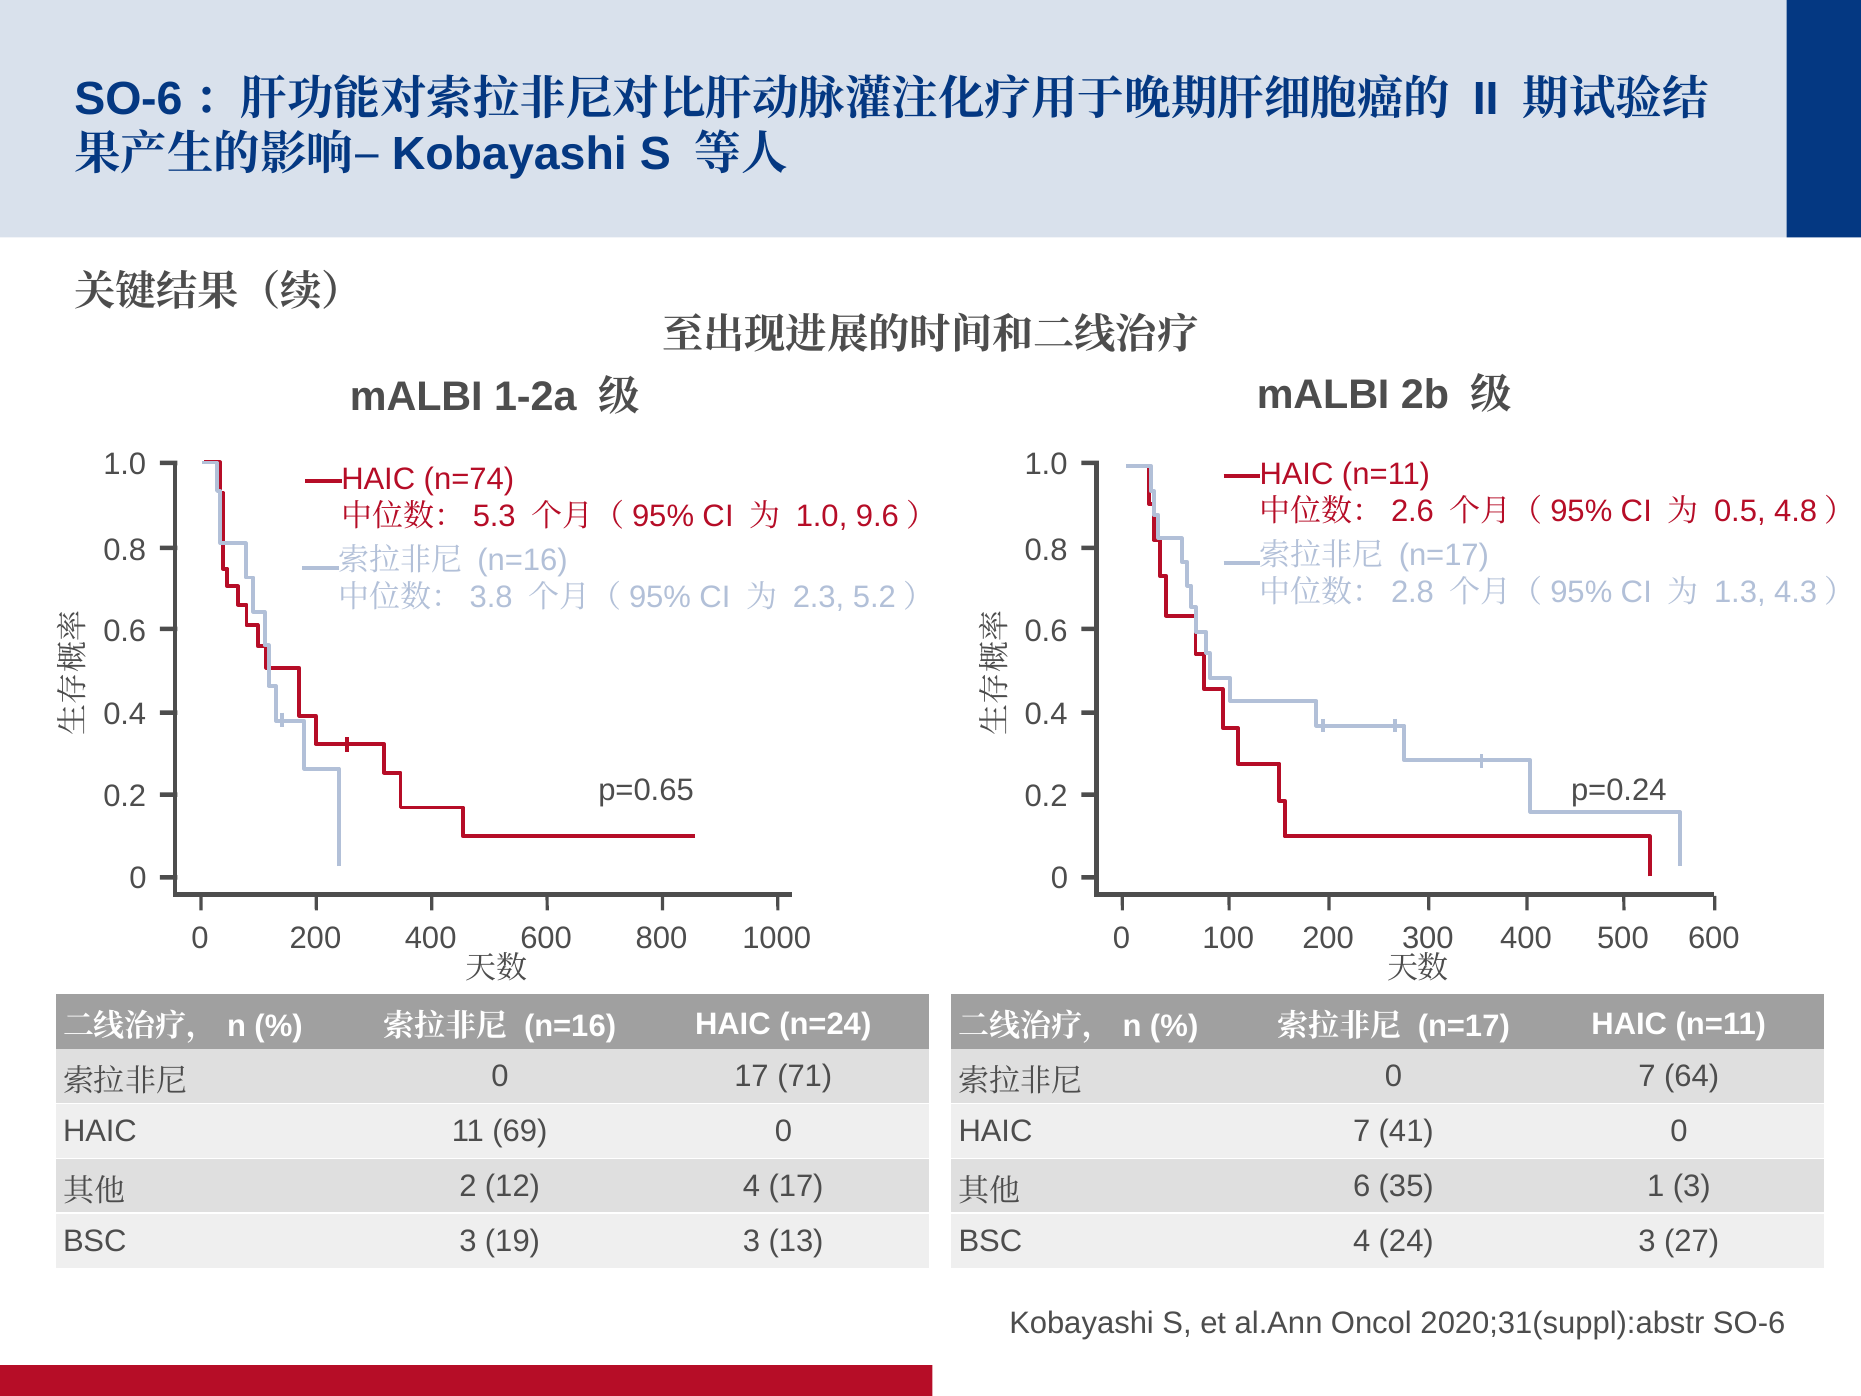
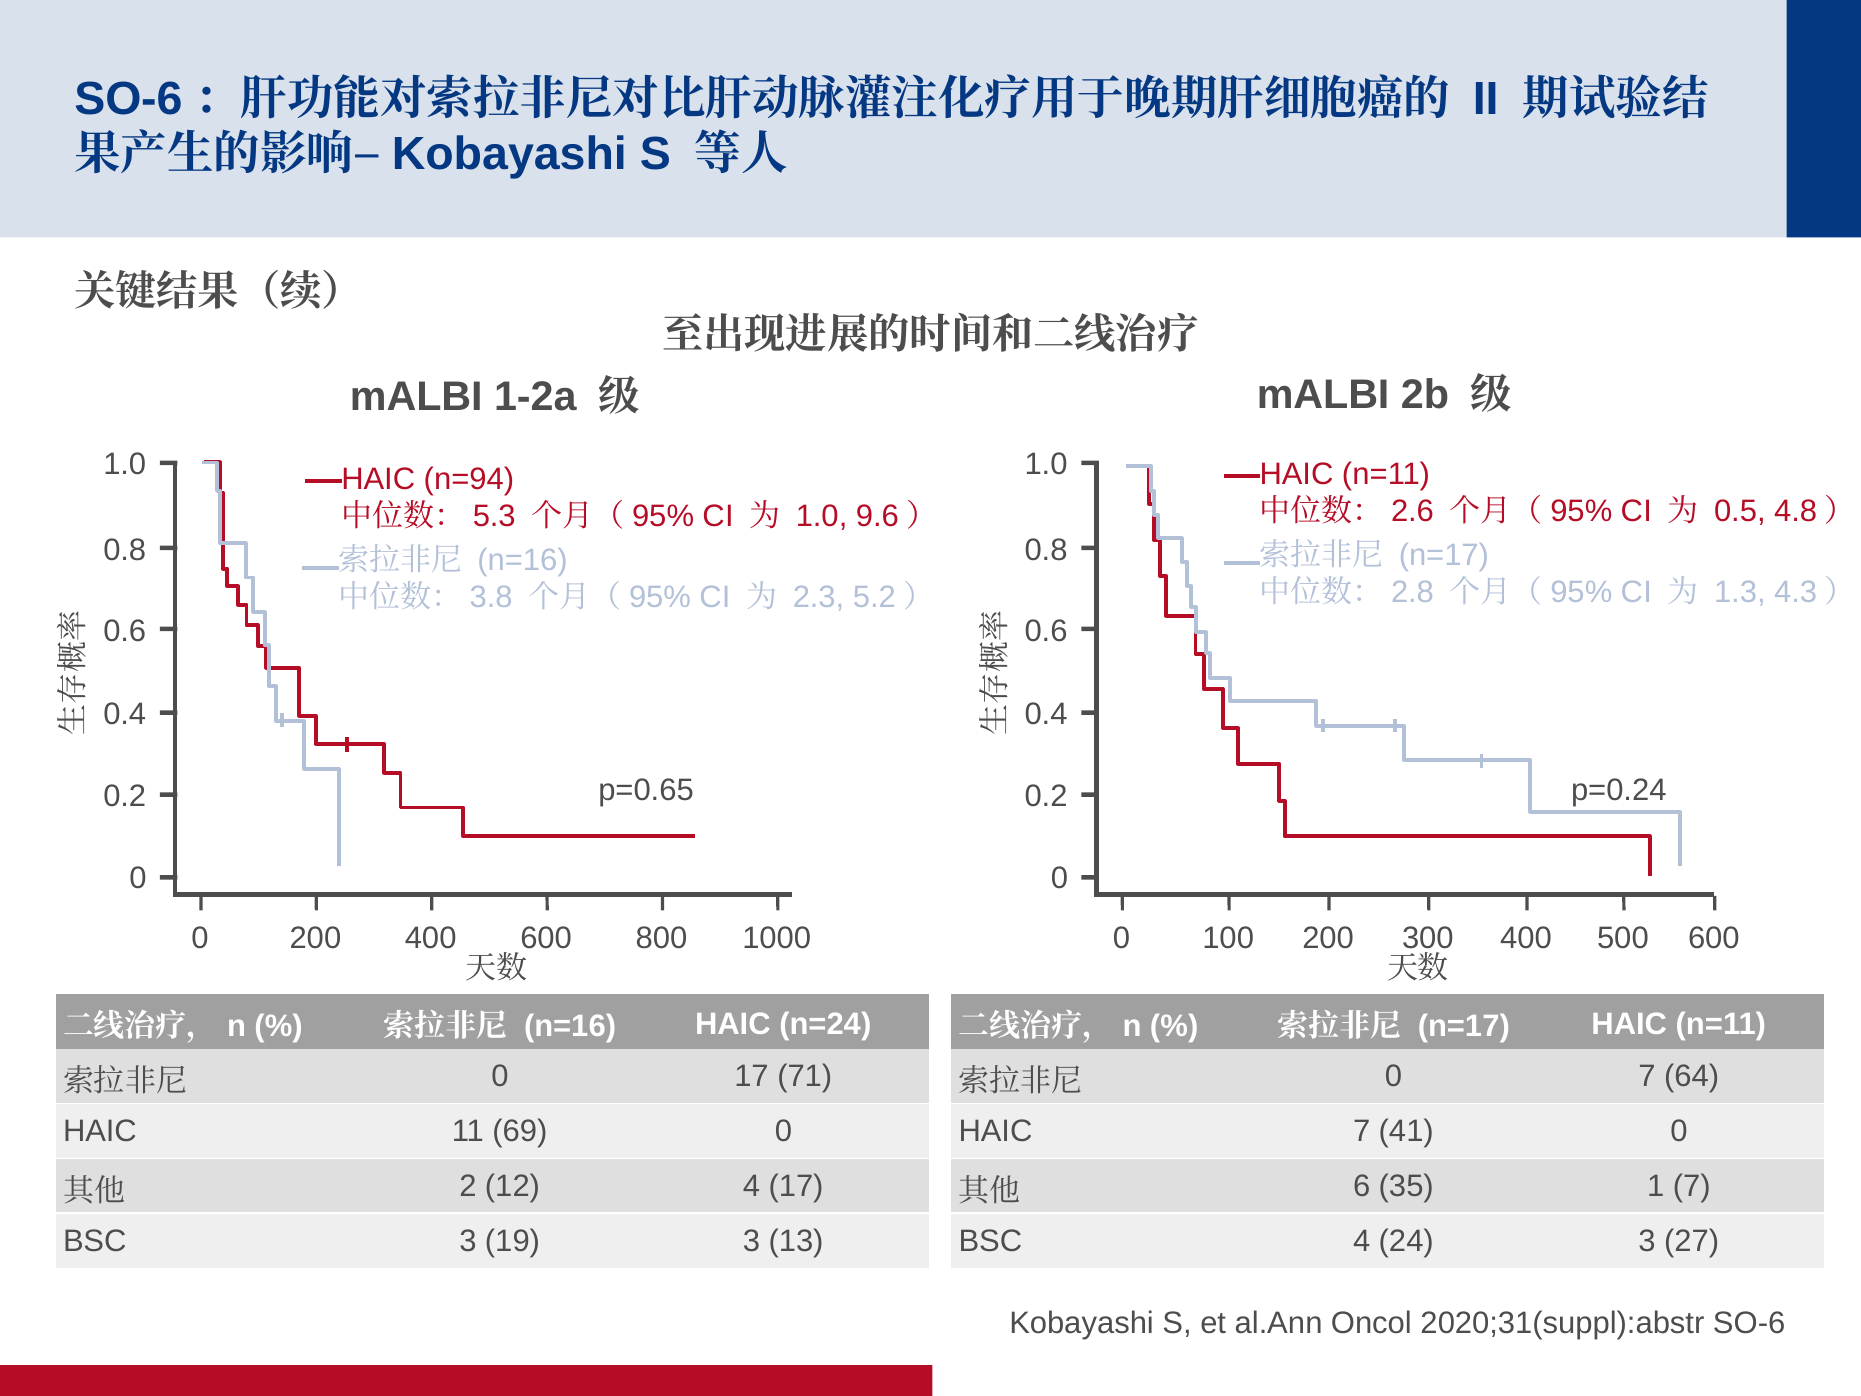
n=74: n=74 -> n=94 (469, 479)
1 3: 3 -> 7 (1692, 1186)
